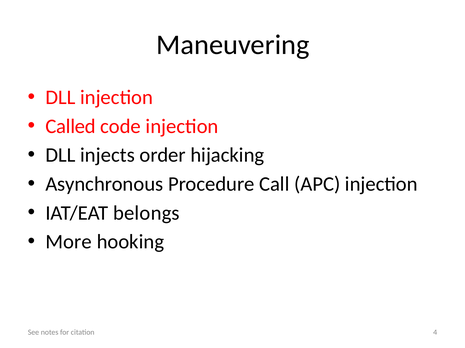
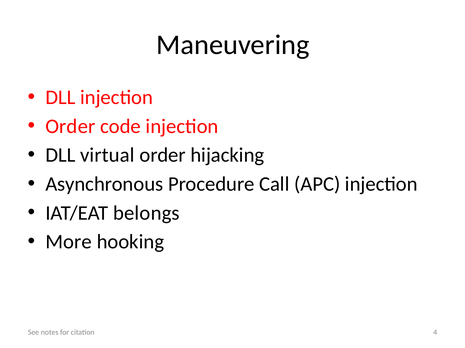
Called: Called -> Order (70, 126)
injects: injects -> virtual (107, 155)
